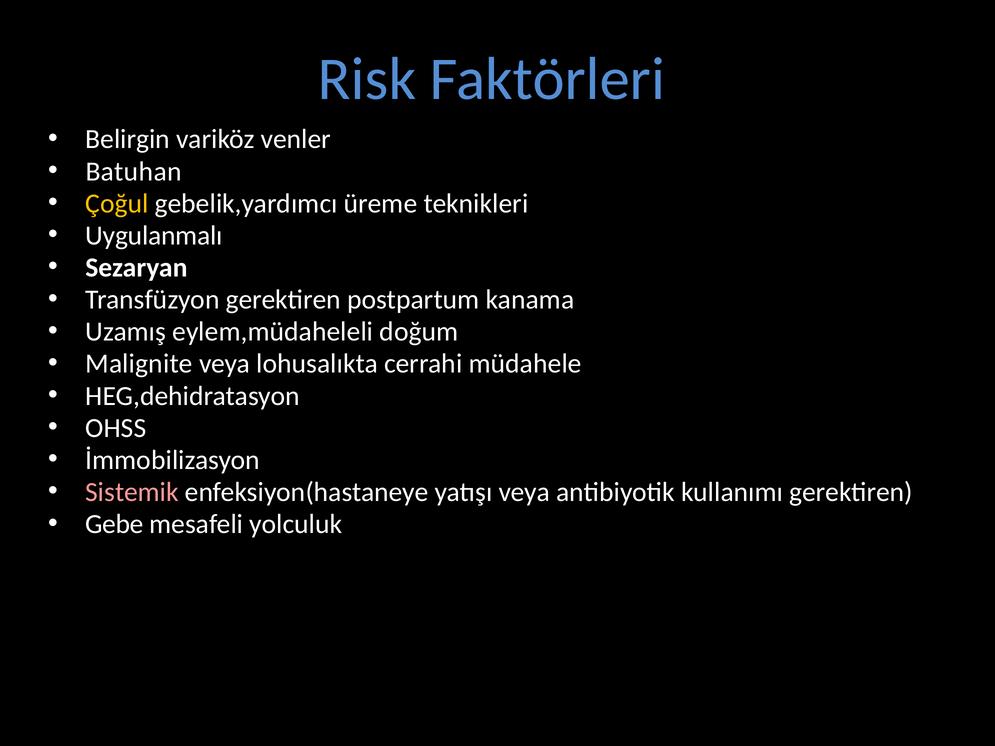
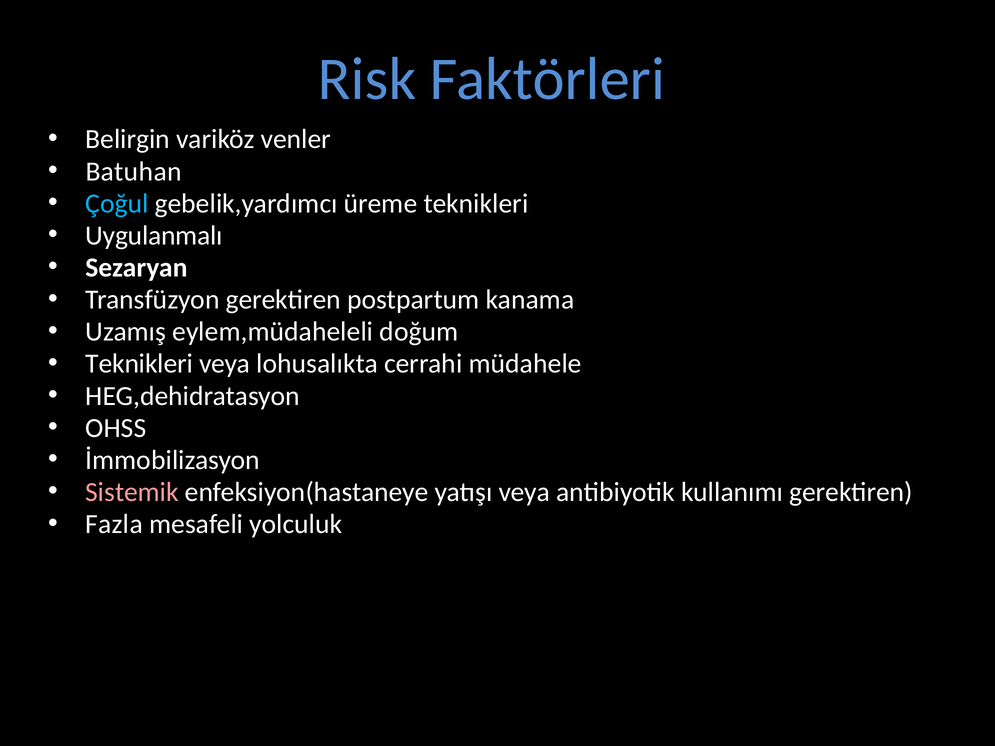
Çoğul colour: yellow -> light blue (117, 204)
Malignite: Malignite -> Teknikleri (139, 364)
Gebe: Gebe -> Fazla (114, 524)
